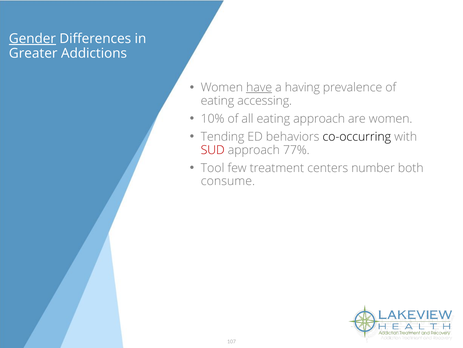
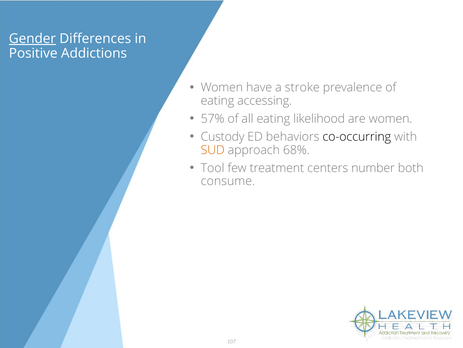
Greater: Greater -> Positive (33, 53)
have underline: present -> none (259, 87)
having: having -> stroke (302, 87)
10%: 10% -> 57% (213, 118)
eating approach: approach -> likelihood (319, 118)
Tending: Tending -> Custody (223, 136)
SUD colour: red -> orange (213, 150)
77%: 77% -> 68% (296, 150)
